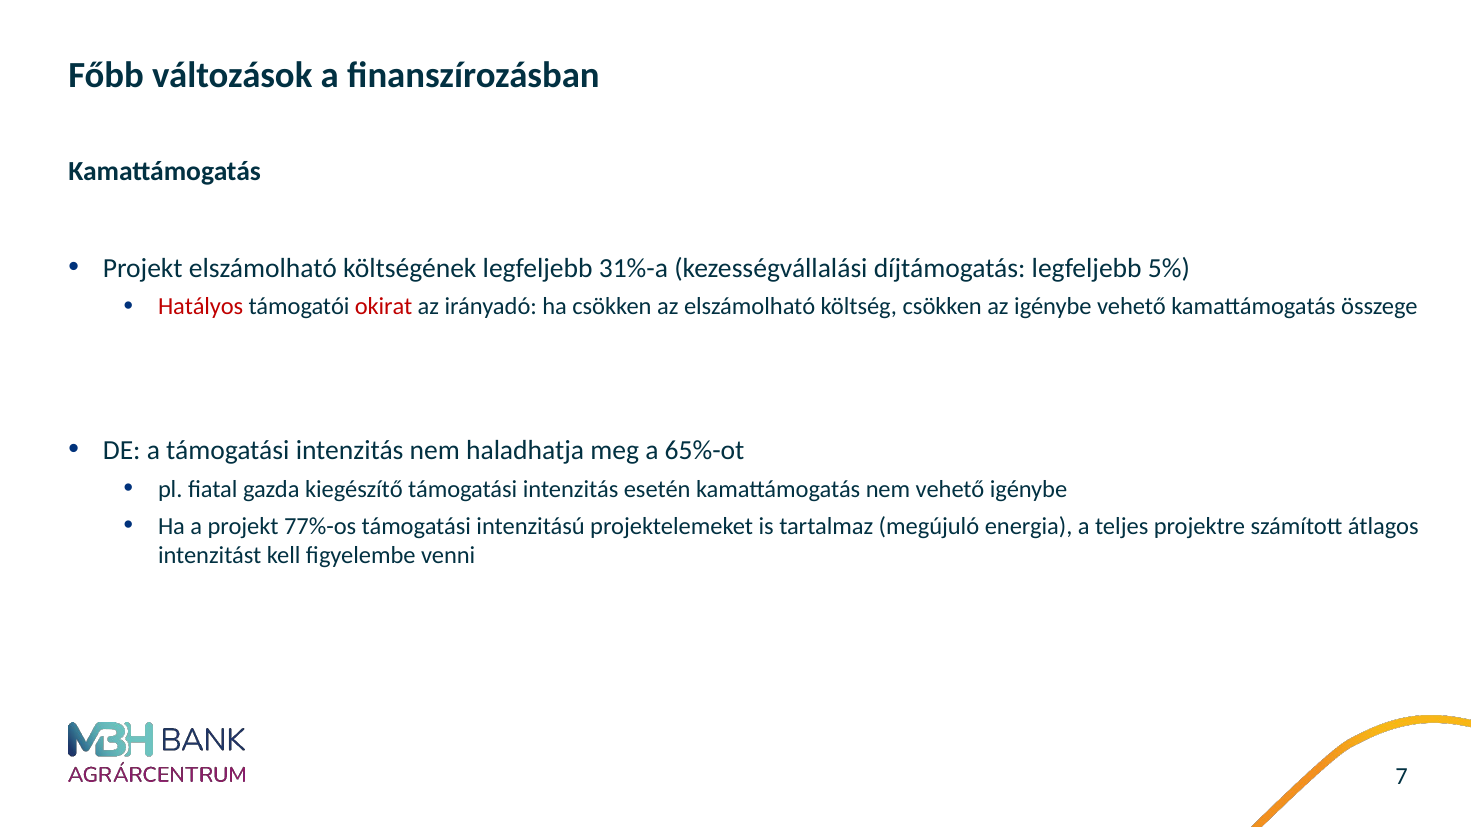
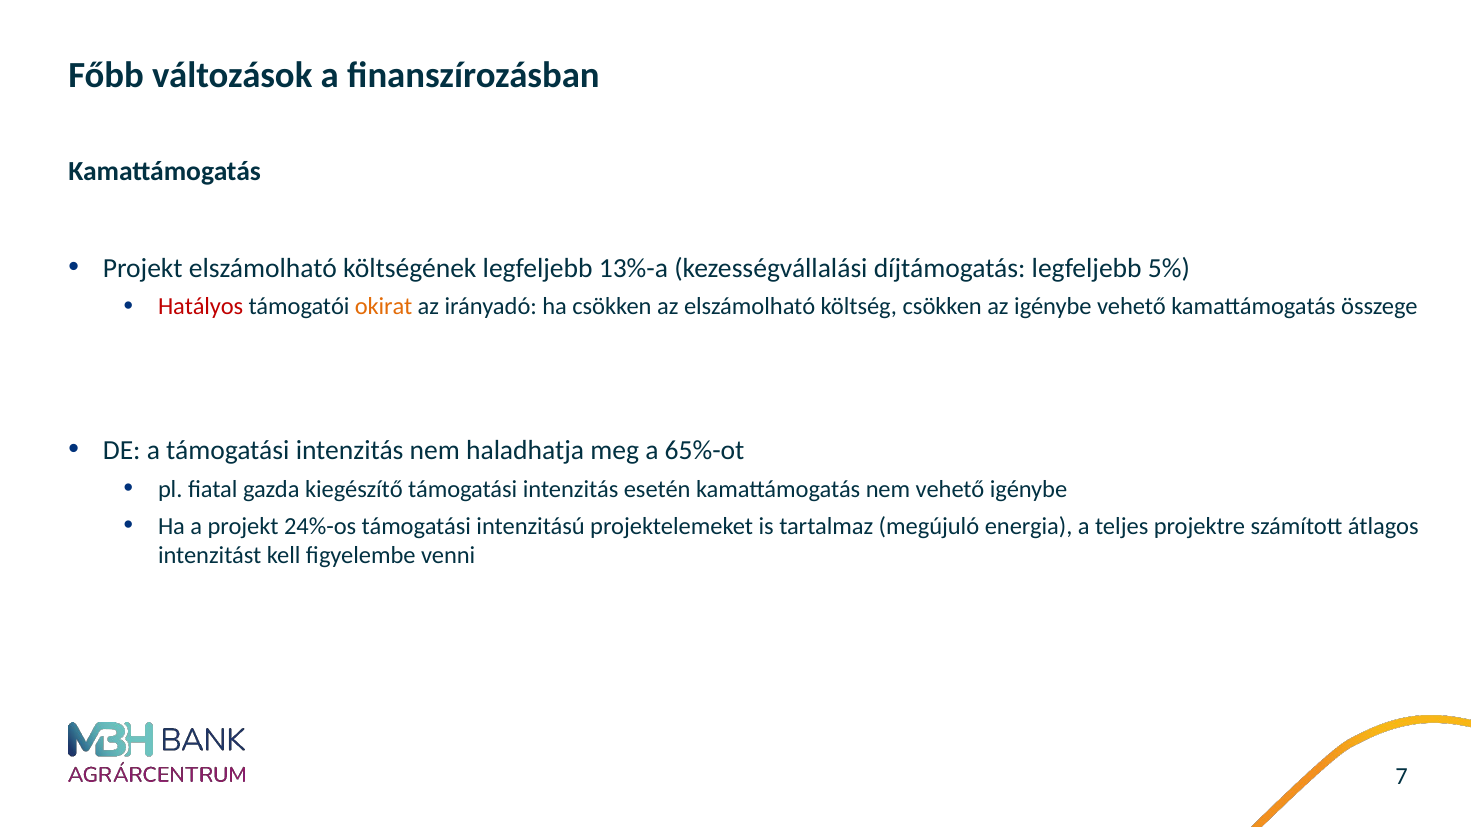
31%-a: 31%-a -> 13%-a (633, 268)
okirat colour: red -> orange (384, 307)
77%-os: 77%-os -> 24%-os (320, 526)
